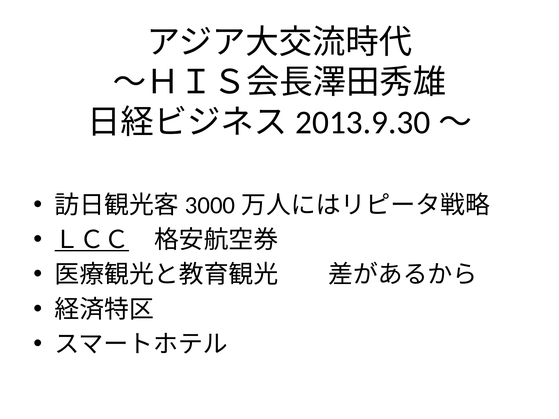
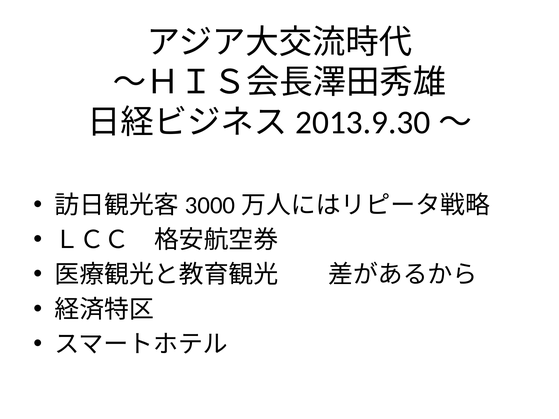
ＬＣＣ underline: present -> none (92, 240)
